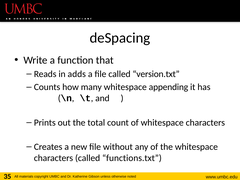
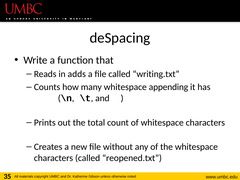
version.txt: version.txt -> writing.txt (156, 74)
functions.txt: functions.txt -> reopened.txt (132, 158)
